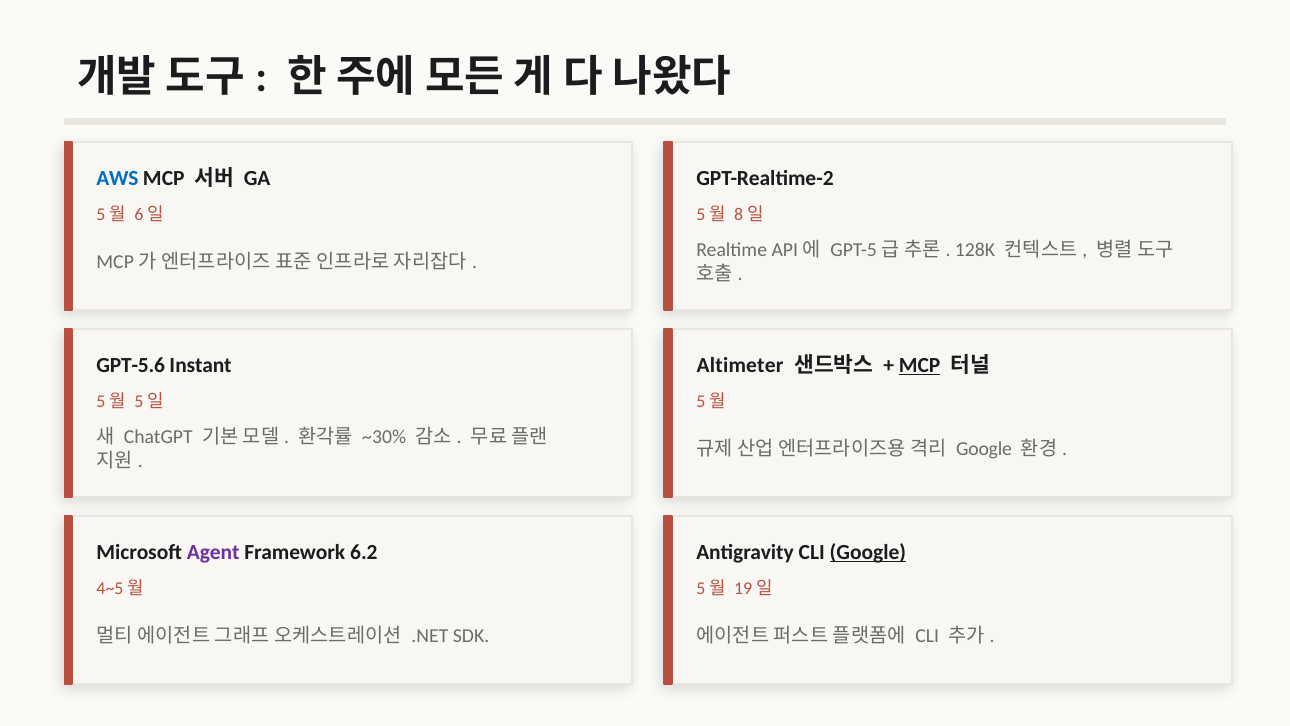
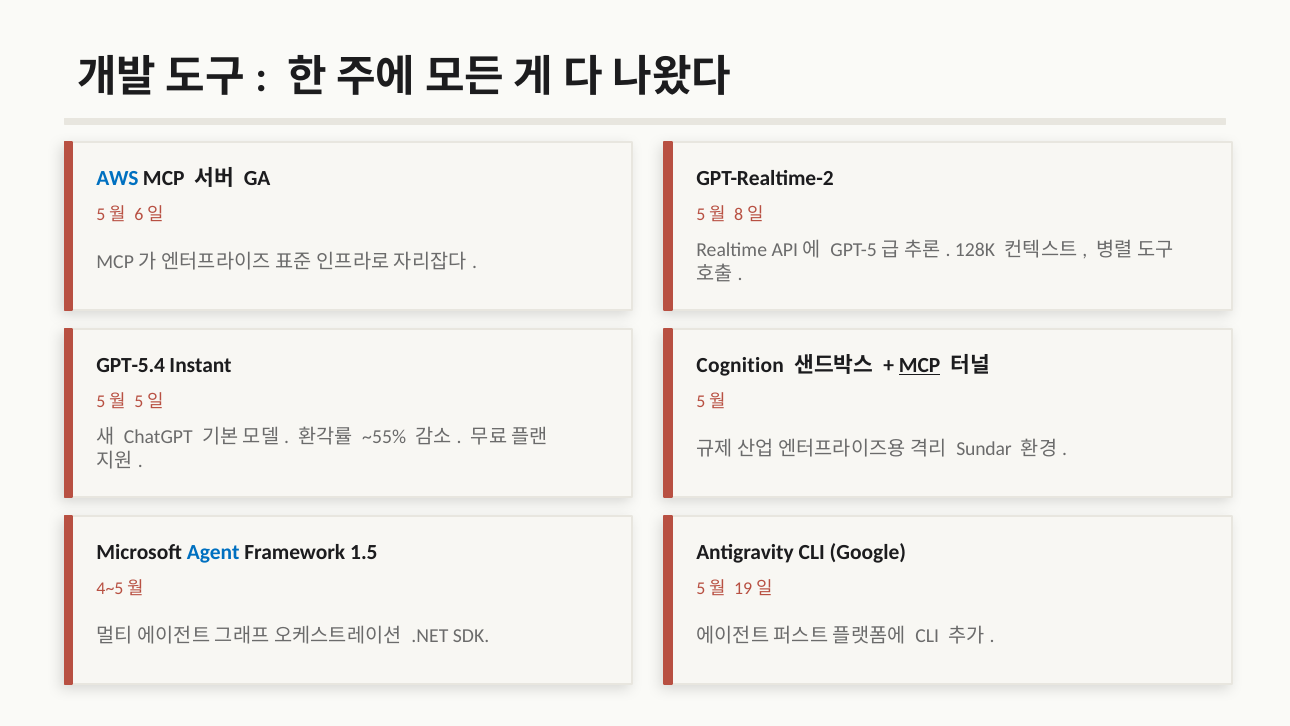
GPT-5.6: GPT-5.6 -> GPT-5.4 (131, 365)
Altimeter: Altimeter -> Cognition (740, 365)
~30%: ~30% -> ~55% (384, 437)
Google: Google -> Sundar (984, 449)
Agent colour: purple -> blue (213, 552)
6.2: 6.2 -> 1.5 (364, 552)
Google underline: present -> none (868, 552)
